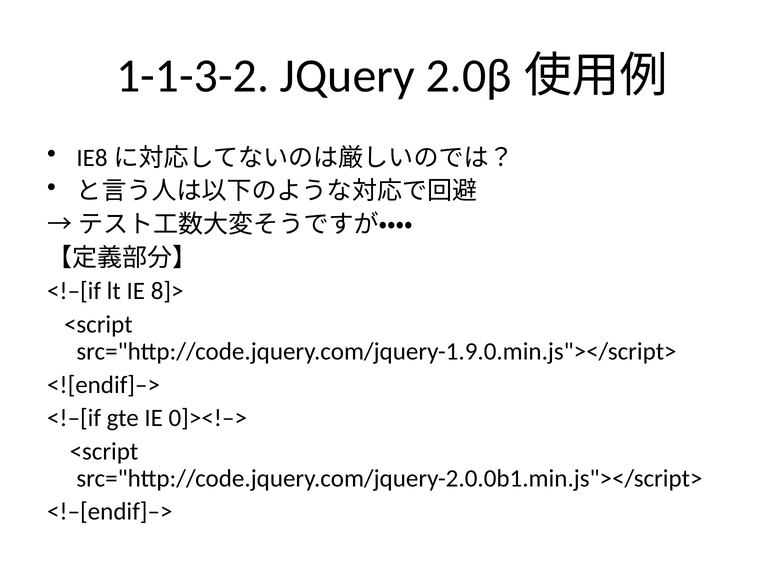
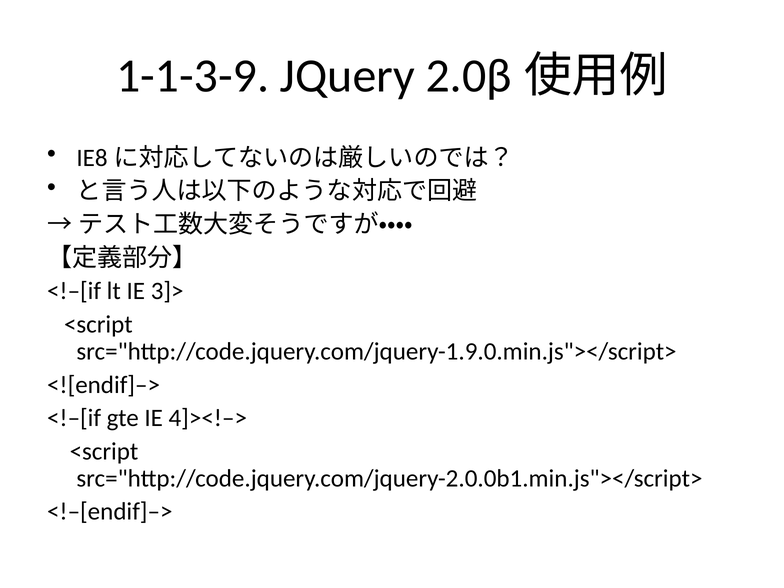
1-1-3-2: 1-1-3-2 -> 1-1-3-9 (193, 76)
8]>: 8]> -> 3]> (167, 291)
0]><!–>: 0]><!–> -> 4]><!–> (208, 418)
